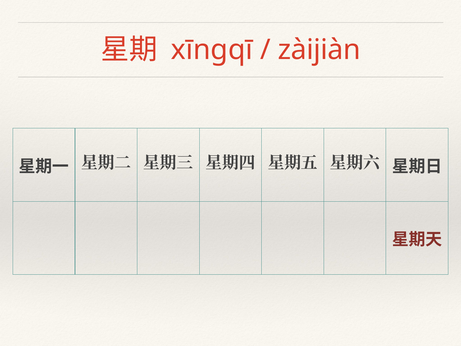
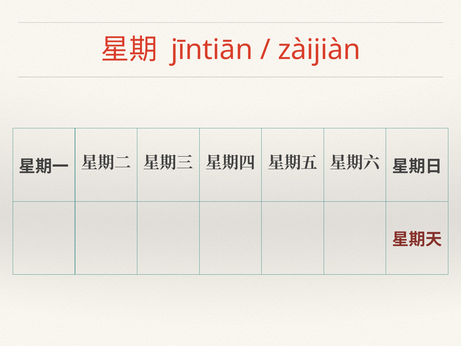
xīngqī: xīngqī -> jīntiān (212, 50)
